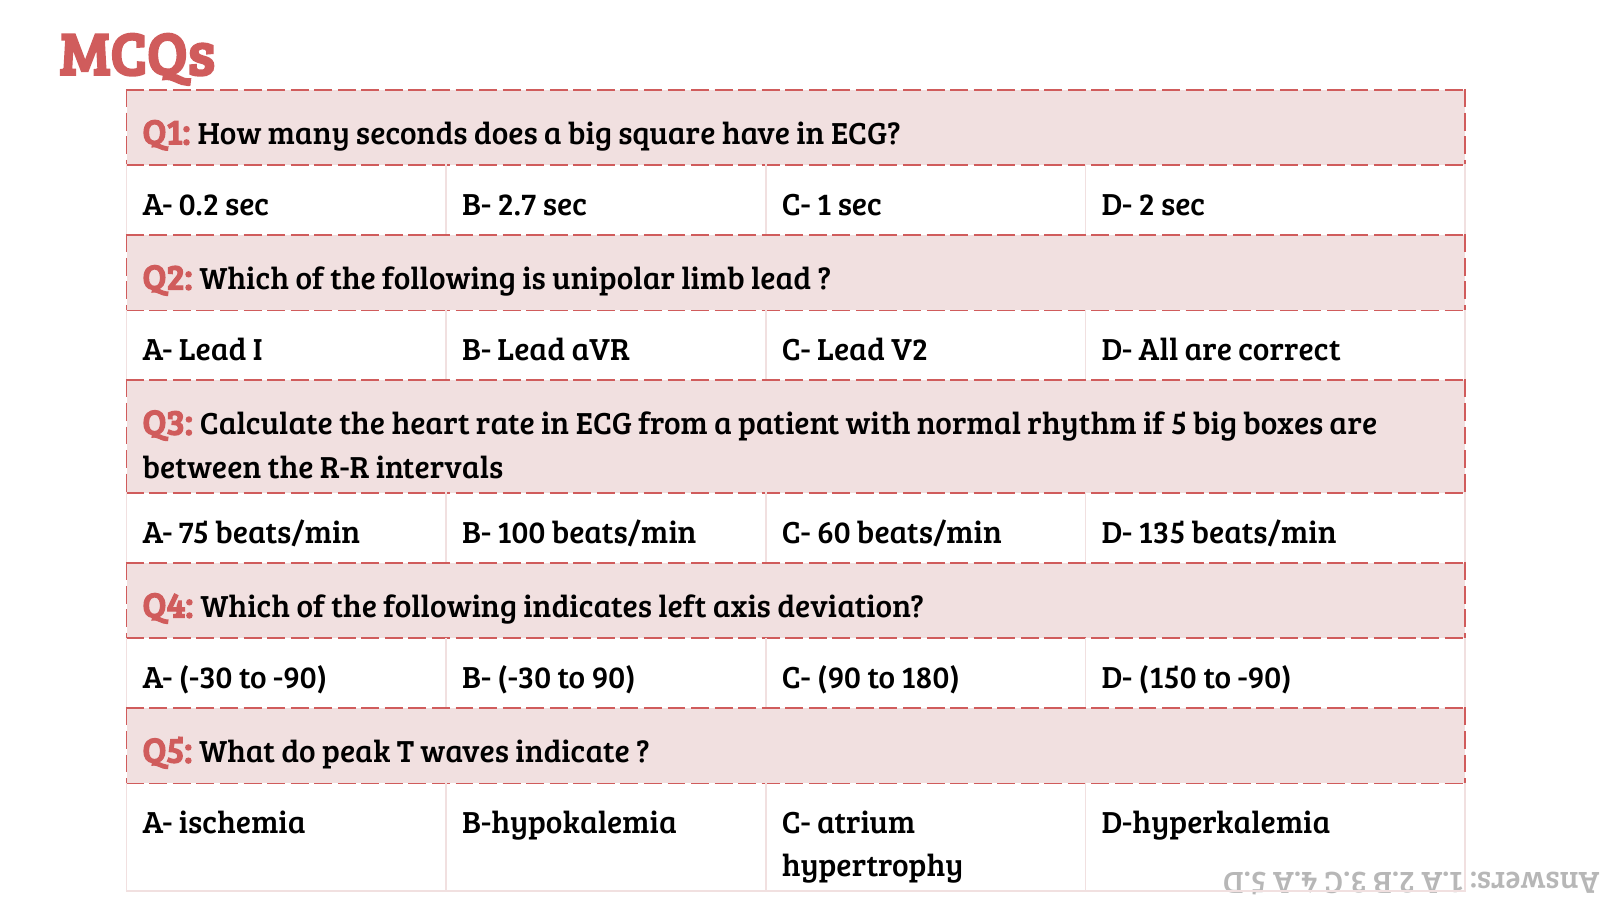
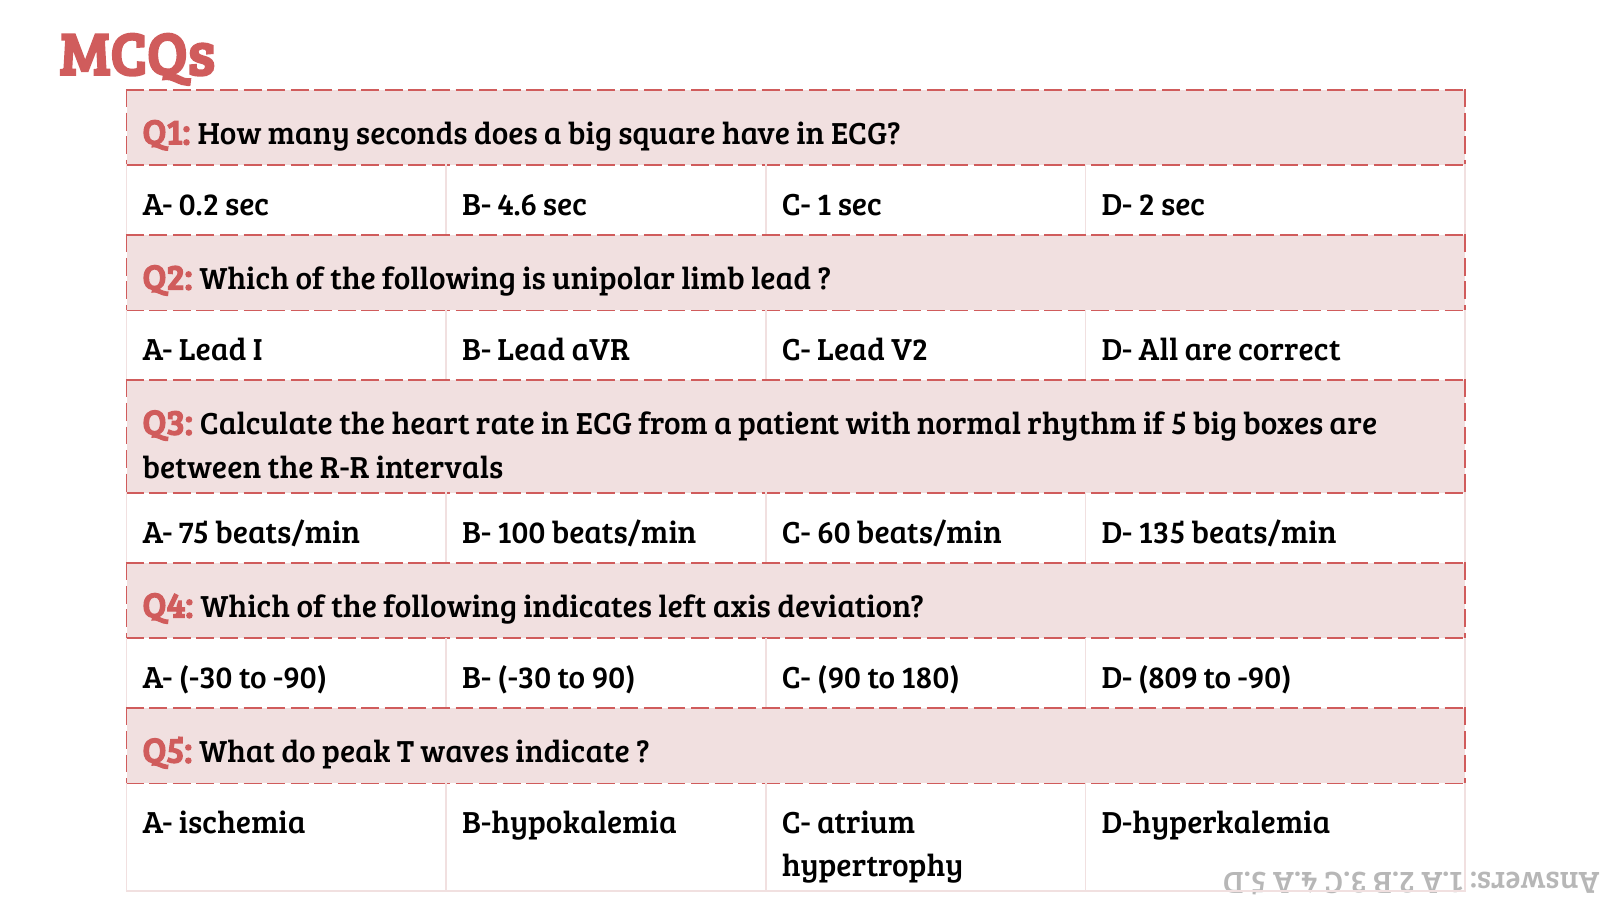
2.7: 2.7 -> 4.6 (517, 205)
150: 150 -> 809 (1168, 678)
